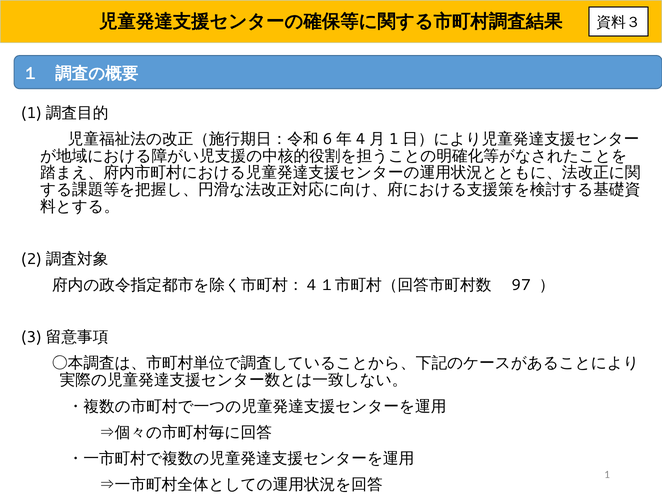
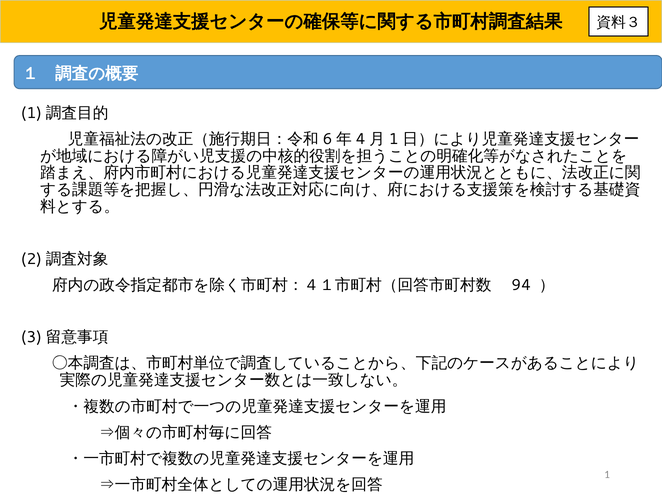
97: 97 -> 94 (521, 285)
